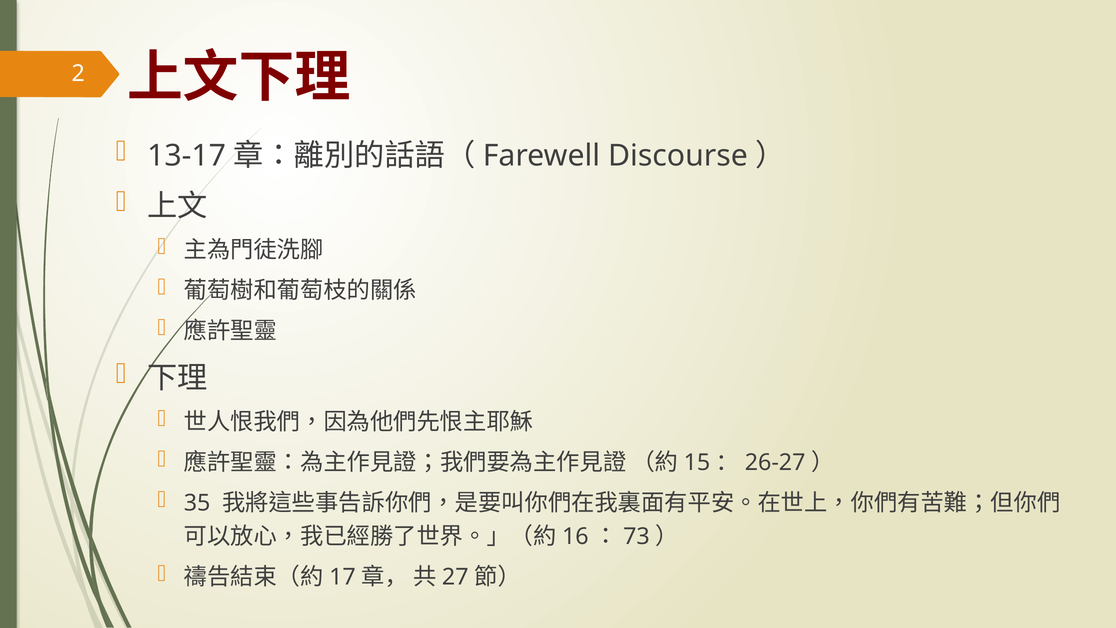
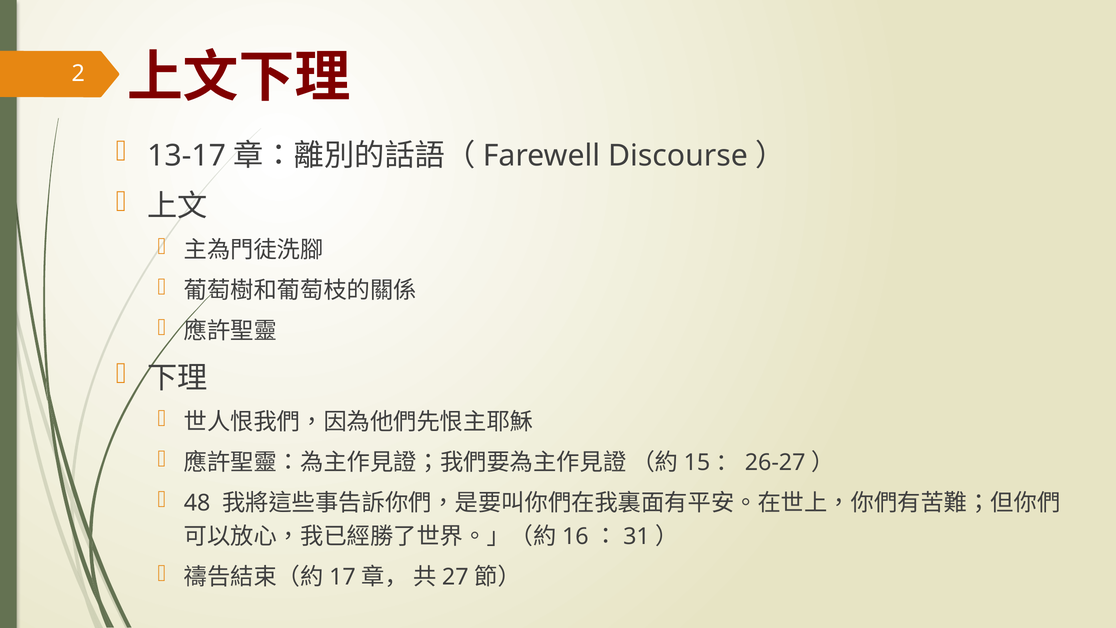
35: 35 -> 48 (197, 503)
73: 73 -> 31 (636, 536)
